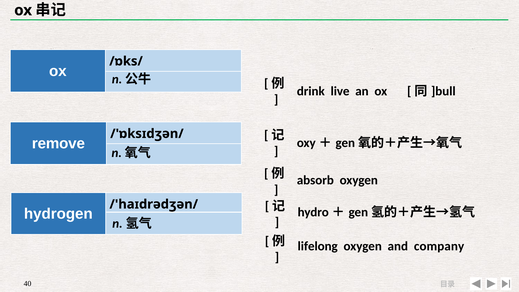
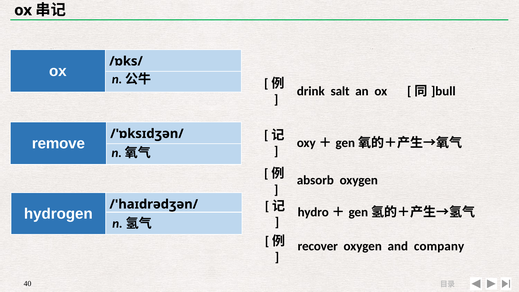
live: live -> salt (340, 91)
lifelong: lifelong -> recover (318, 246)
